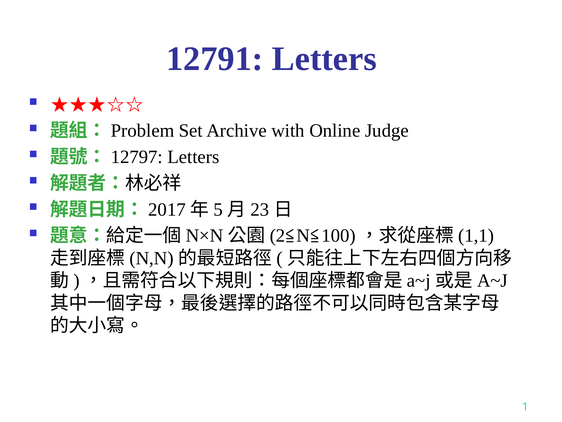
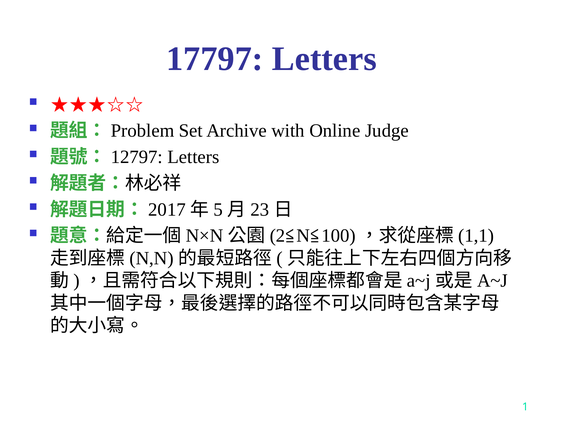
12791: 12791 -> 17797 (215, 59)
